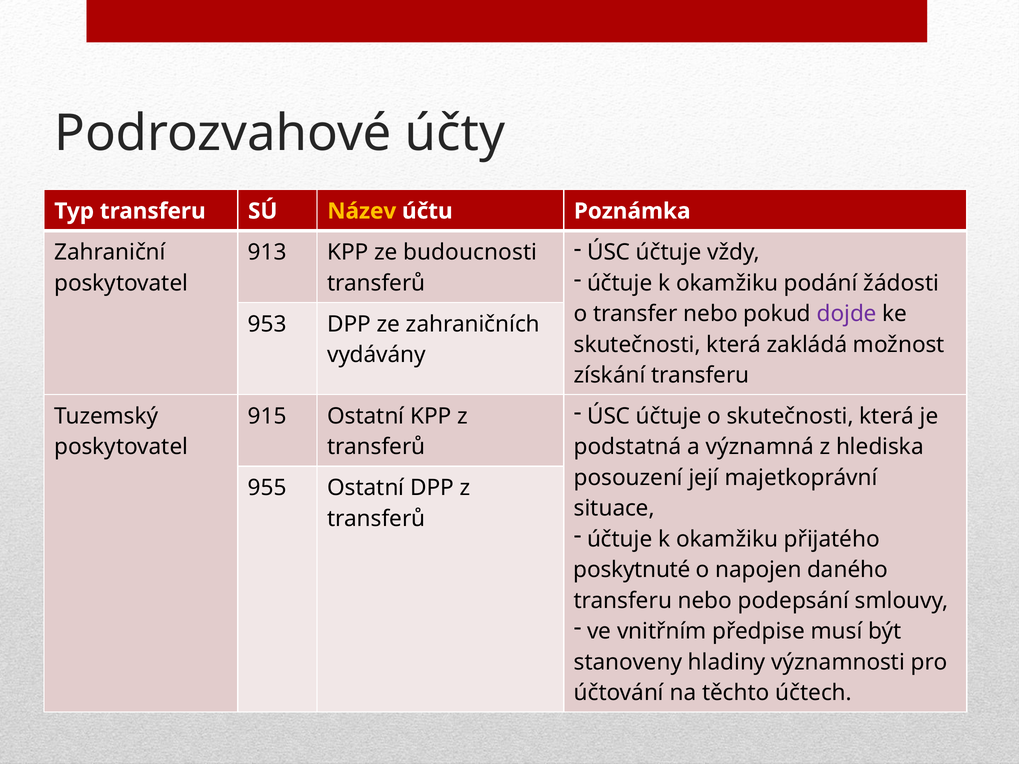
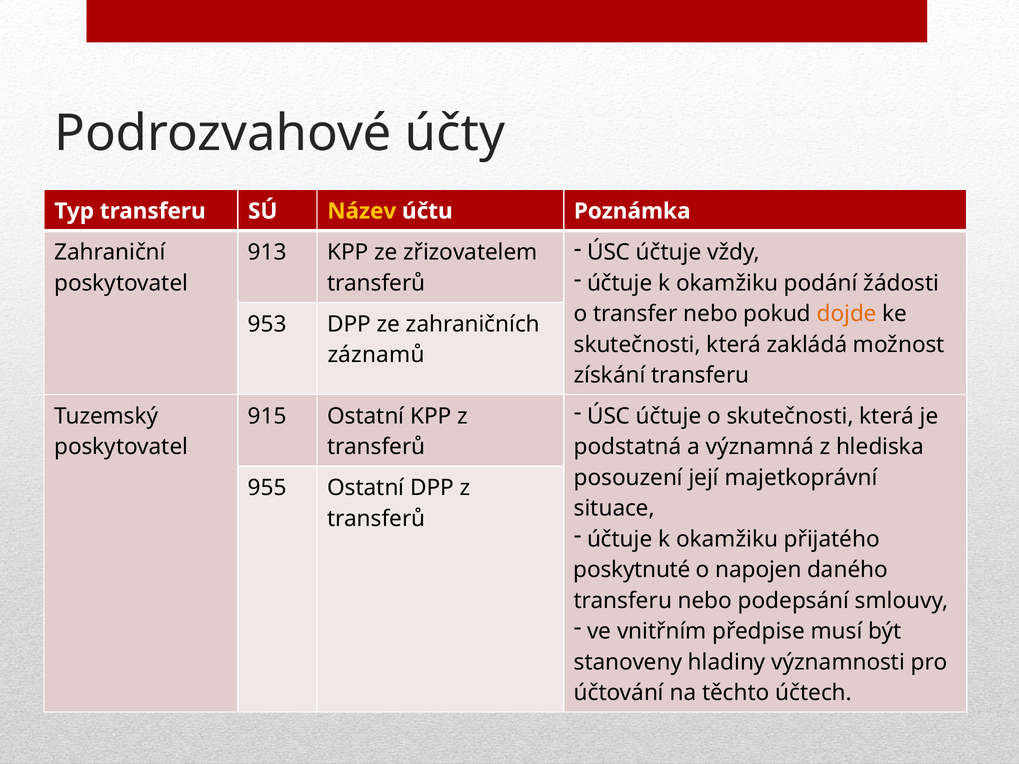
budoucnosti: budoucnosti -> zřizovatelem (470, 253)
dojde colour: purple -> orange (847, 314)
vydávány: vydávány -> záznamů (376, 355)
